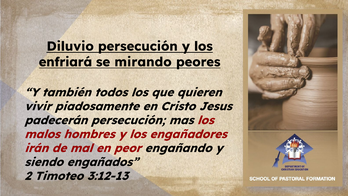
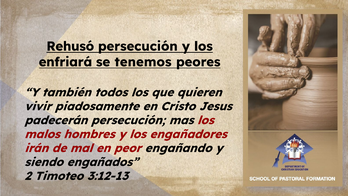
Diluvio: Diluvio -> Rehusó (70, 46)
mirando: mirando -> tenemos (143, 62)
